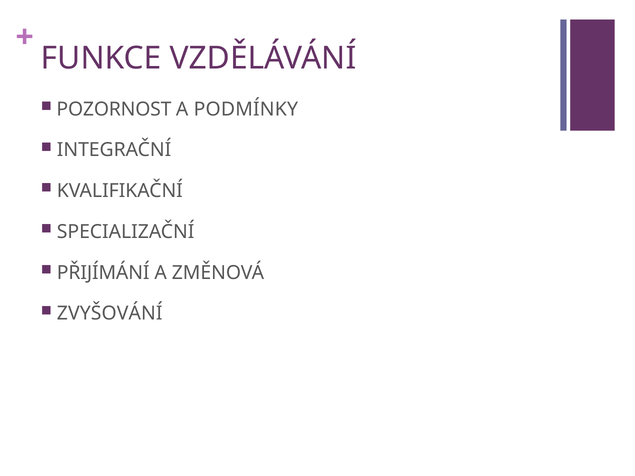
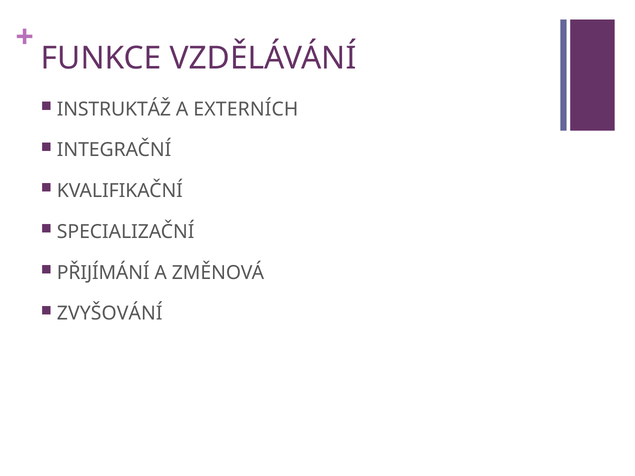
POZORNOST: POZORNOST -> INSTRUKTÁŽ (114, 109)
PODMÍNKY: PODMÍNKY -> EXTERNÍCH (246, 109)
